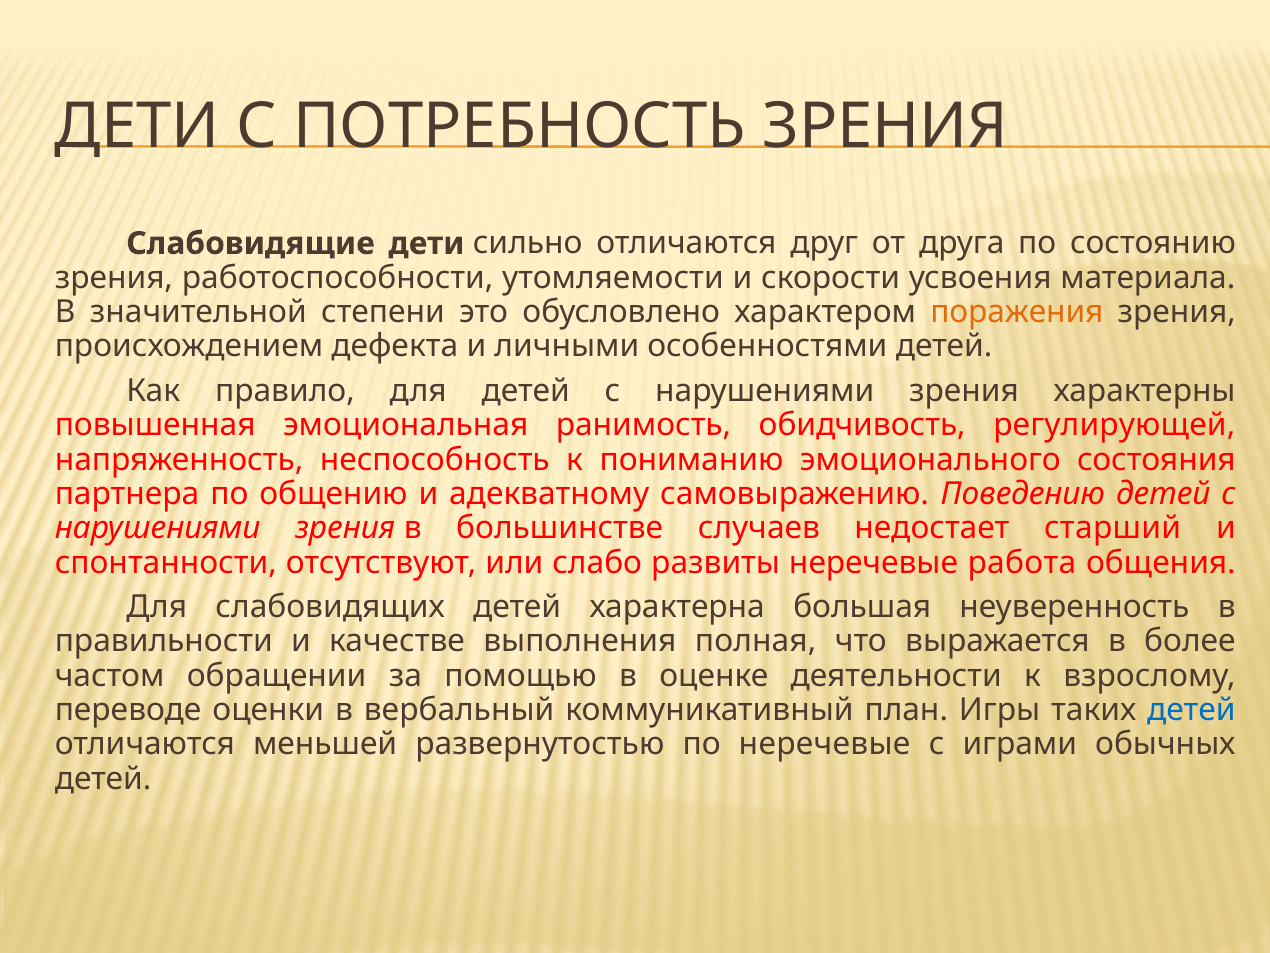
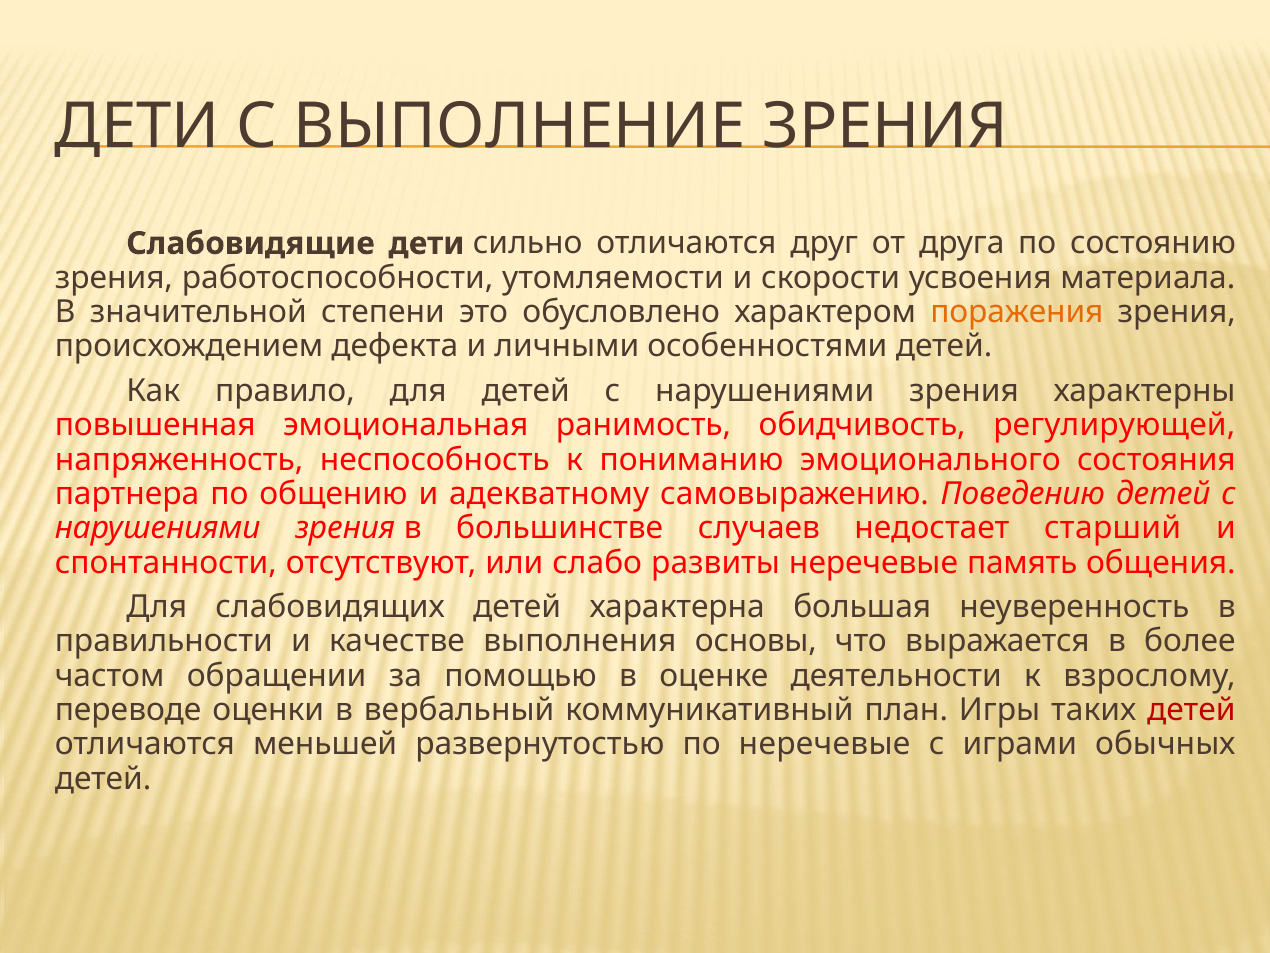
ПОТРЕБНОСТЬ: ПОТРЕБНОСТЬ -> ВЫПОЛНЕНИЕ (519, 126)
работа: работа -> память (1022, 562)
полная: полная -> основы (756, 641)
детей colour: blue -> red (1191, 710)
